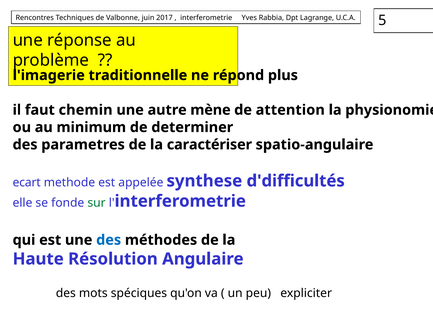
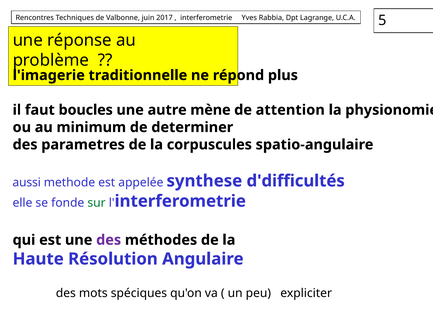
chemin: chemin -> boucles (86, 110)
caractériser: caractériser -> corpuscules (209, 145)
ecart: ecart -> aussi (27, 182)
des colour: blue -> purple (109, 240)
